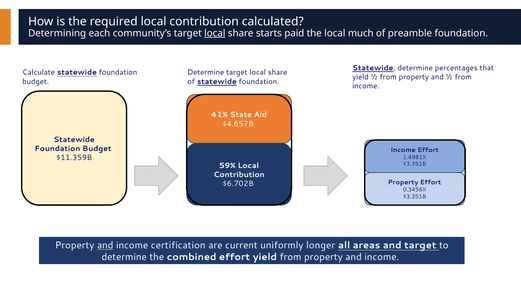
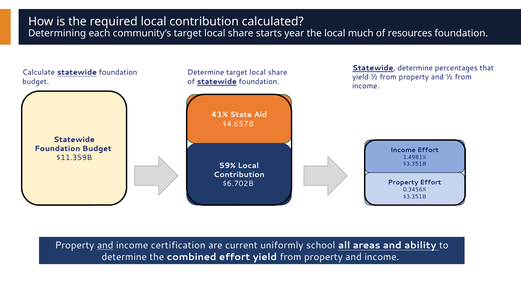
local underline: present -> none (215, 33)
paid: paid -> year (294, 33)
preamble: preamble -> resources (410, 33)
longer: longer -> school (321, 245)
and target: target -> ability (420, 245)
